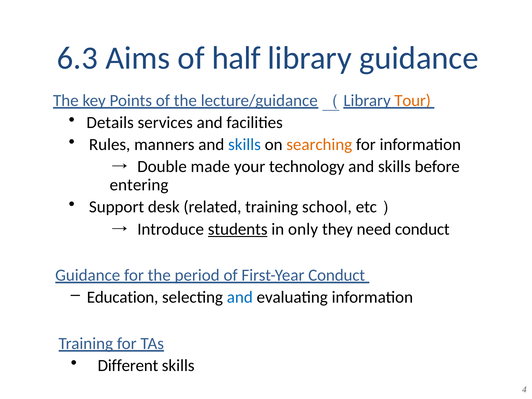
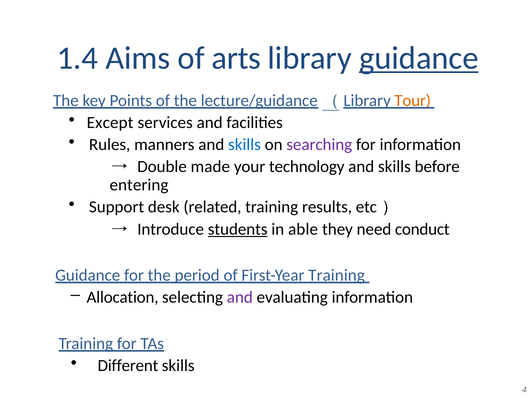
6.3: 6.3 -> 1.4 (77, 58)
half: half -> arts (236, 58)
guidance underline: none -> present (419, 58)
Details: Details -> Except (110, 122)
searching colour: orange -> purple (319, 145)
school: school -> results (327, 207)
only: only -> able (303, 229)
First-Year Conduct: Conduct -> Training (337, 275)
Education: Education -> Allocation (123, 297)
and colour: blue -> purple (240, 297)
